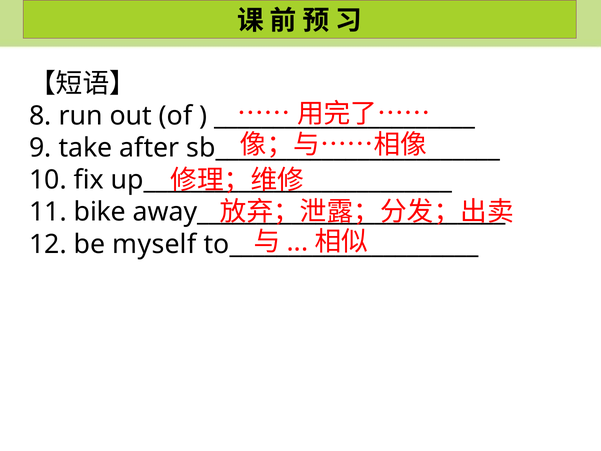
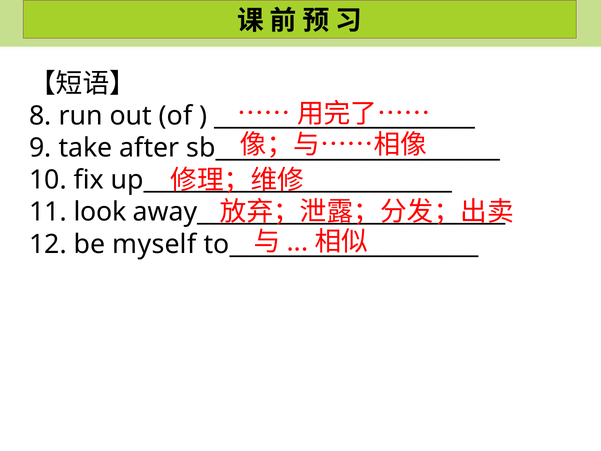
bike: bike -> look (100, 212)
